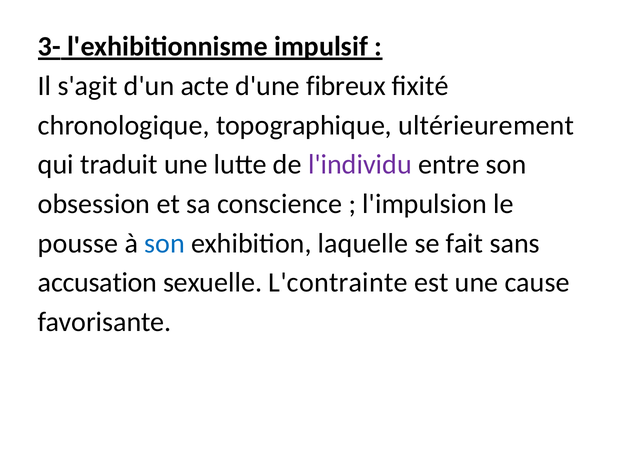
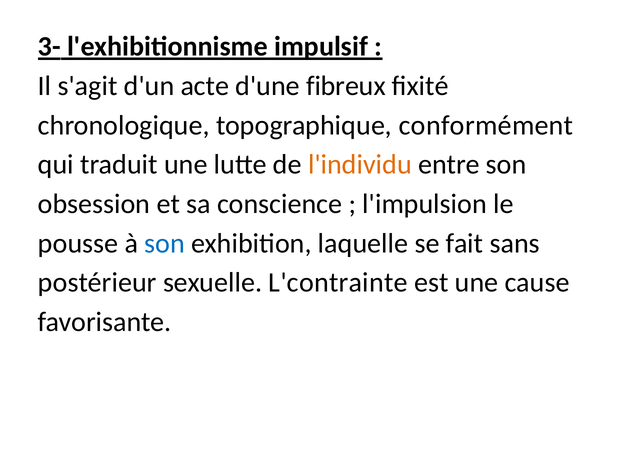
ultérieurement: ultérieurement -> conformément (486, 125)
l'individu colour: purple -> orange (360, 165)
accusation: accusation -> postérieur (97, 283)
